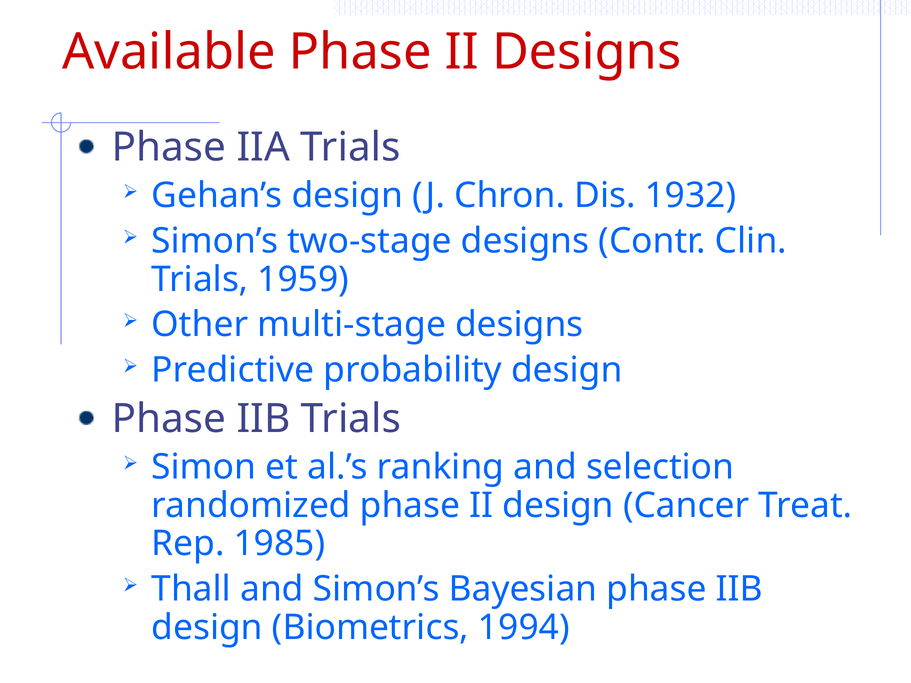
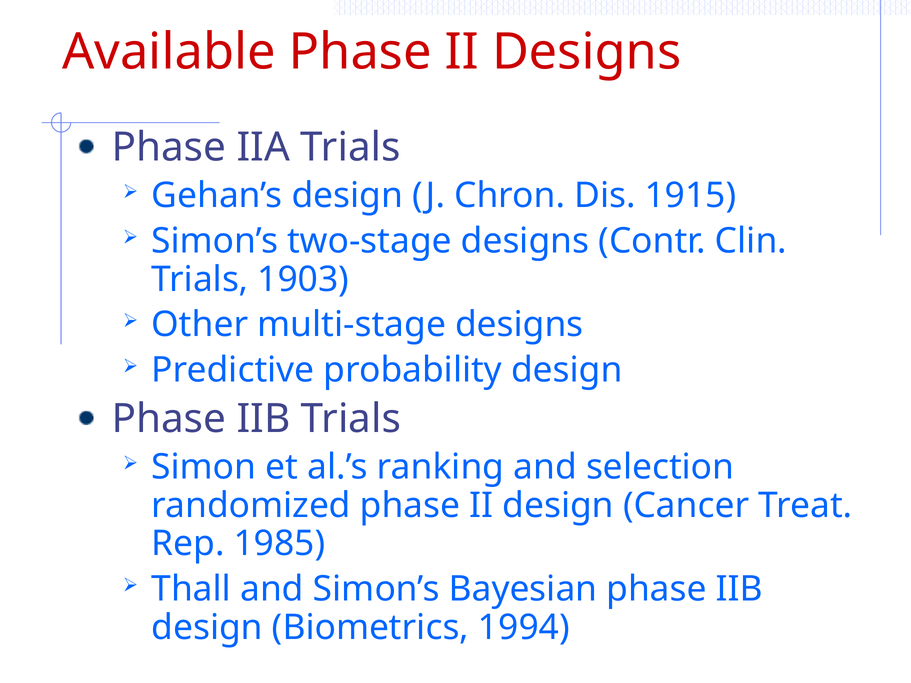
1932: 1932 -> 1915 (690, 196)
1959: 1959 -> 1903 (303, 279)
